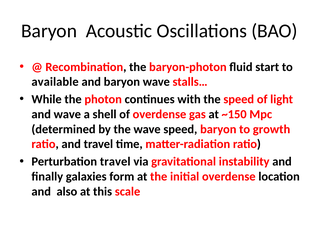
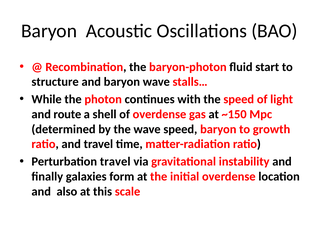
available: available -> structure (55, 82)
and wave: wave -> route (67, 114)
